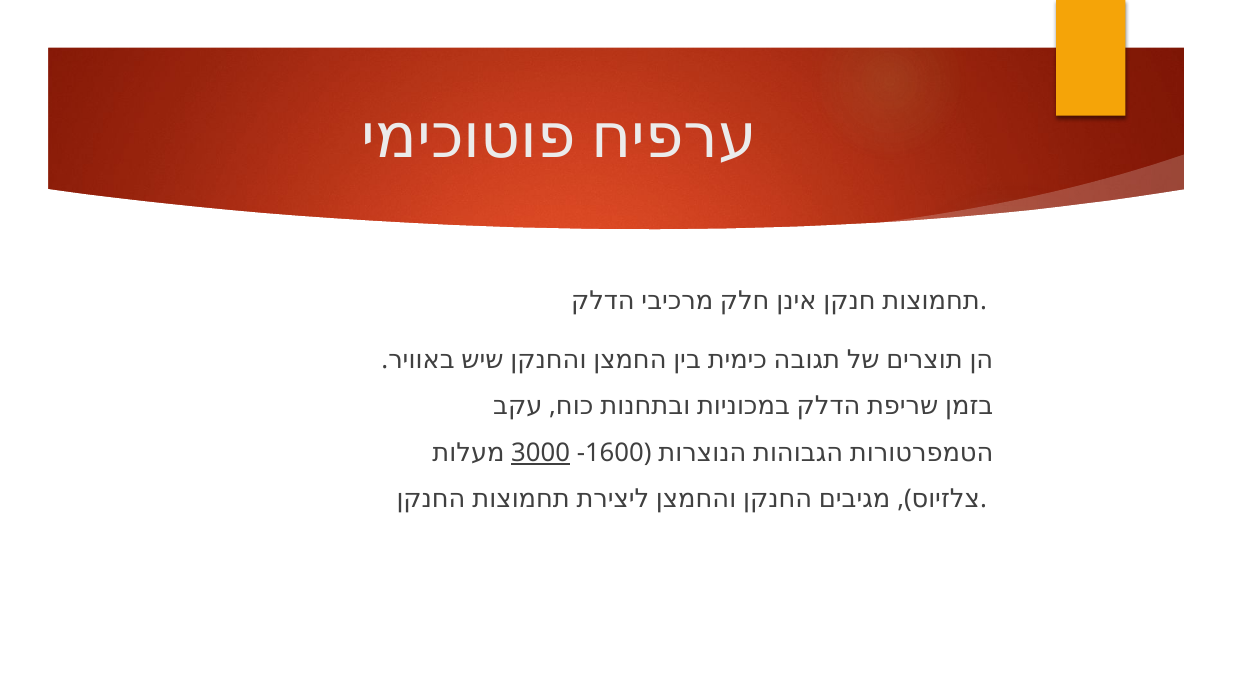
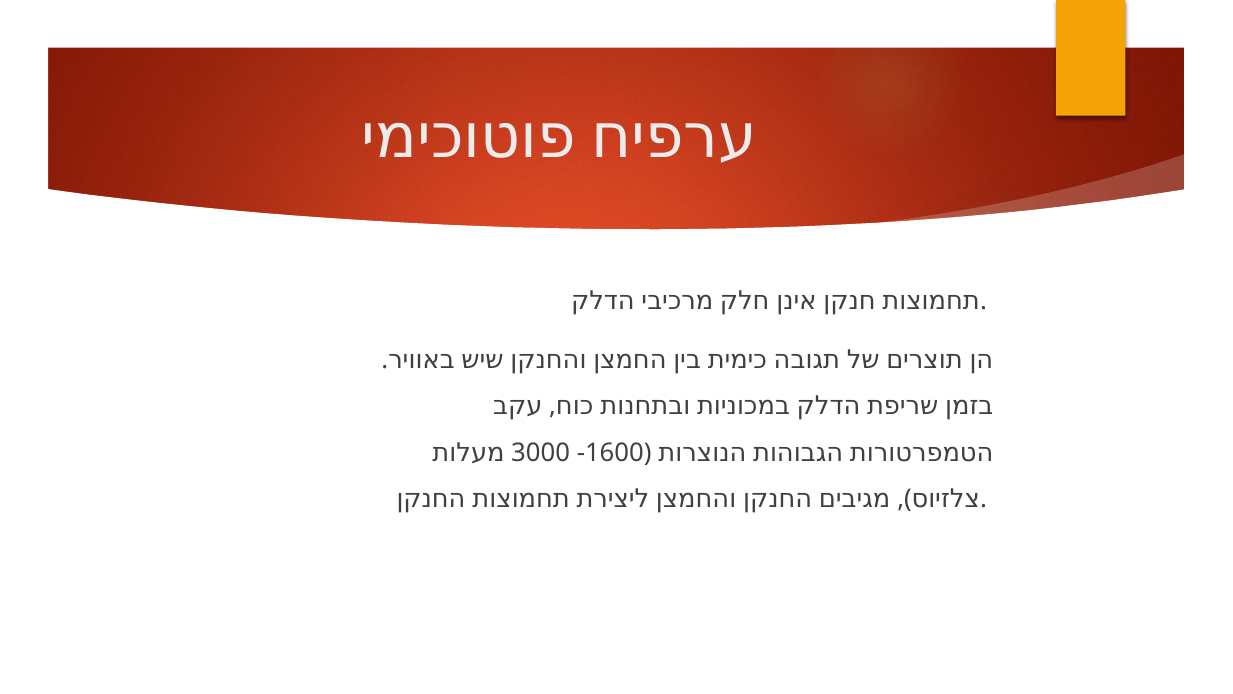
3000 underline: present -> none (541, 452)
